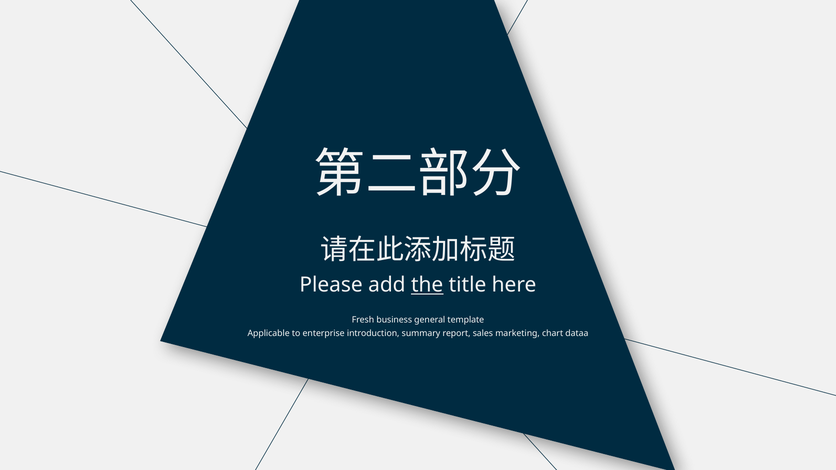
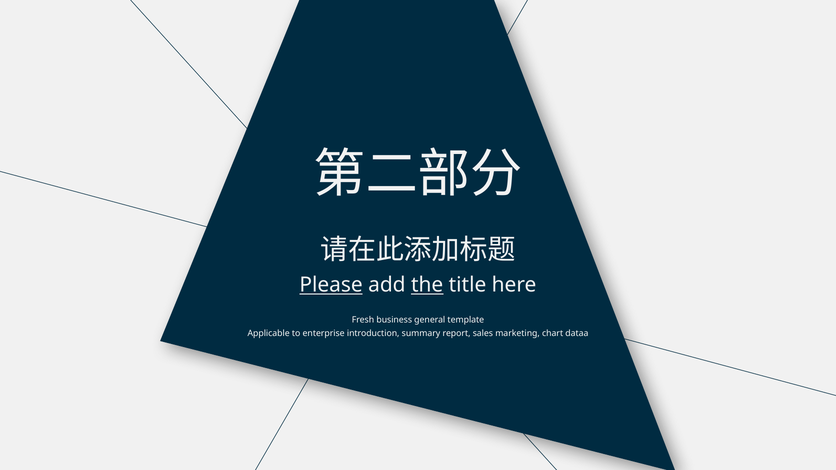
Please underline: none -> present (331, 285)
